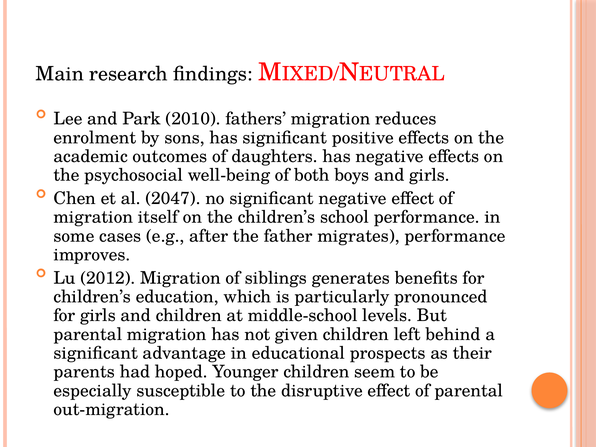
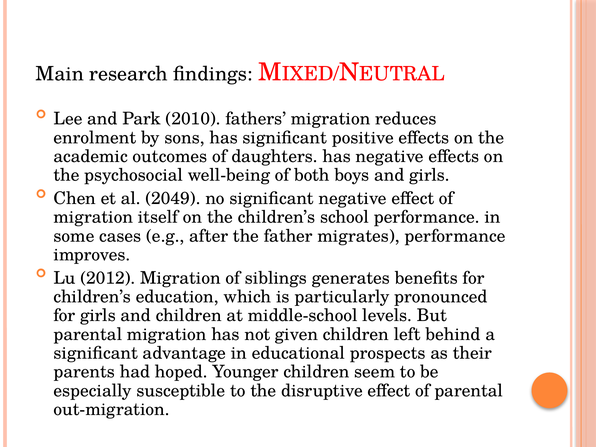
2047: 2047 -> 2049 (173, 198)
